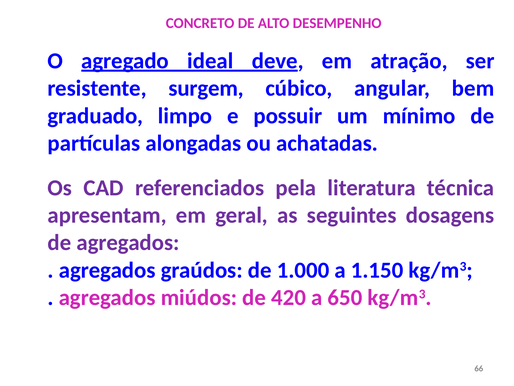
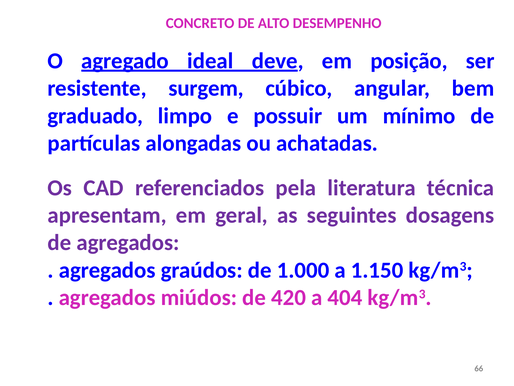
atração: atração -> posição (409, 61)
650: 650 -> 404 (345, 297)
